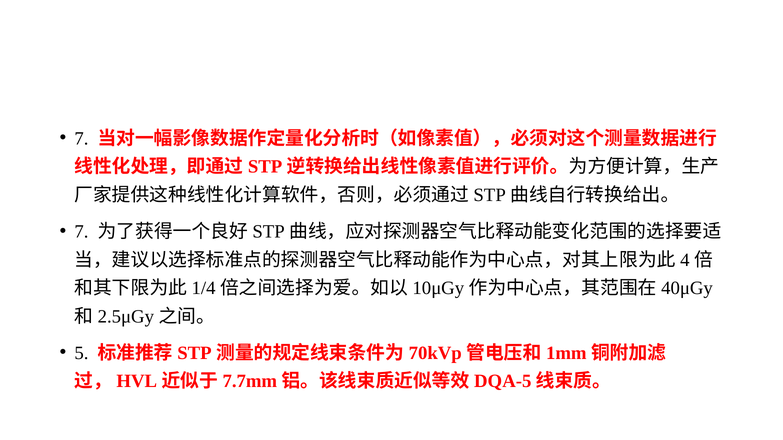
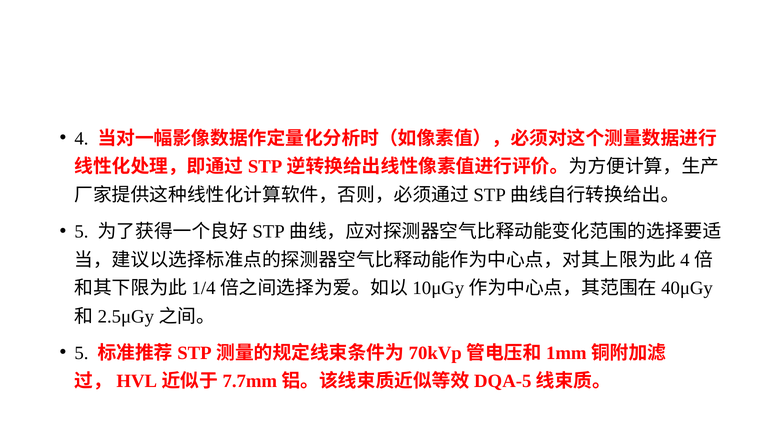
7: 7 -> 4 (81, 139)
7: 7 -> 5 (81, 232)
